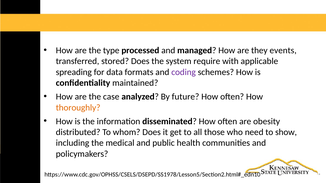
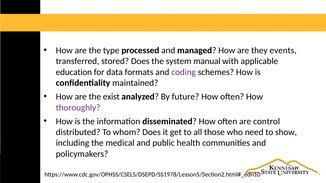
require: require -> manual (207, 61)
spreading: spreading -> education (74, 72)
case: case -> exist (111, 97)
thoroughly colour: orange -> purple (78, 108)
obesity: obesity -> control (267, 122)
